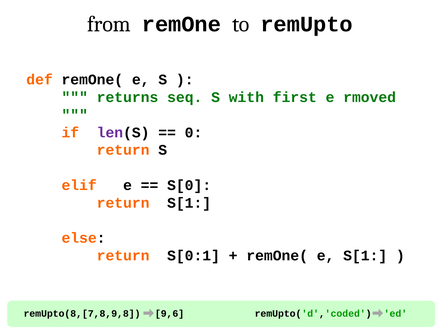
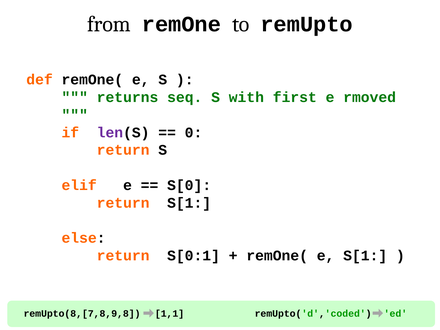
9,6: 9,6 -> 1,1 (170, 314)
